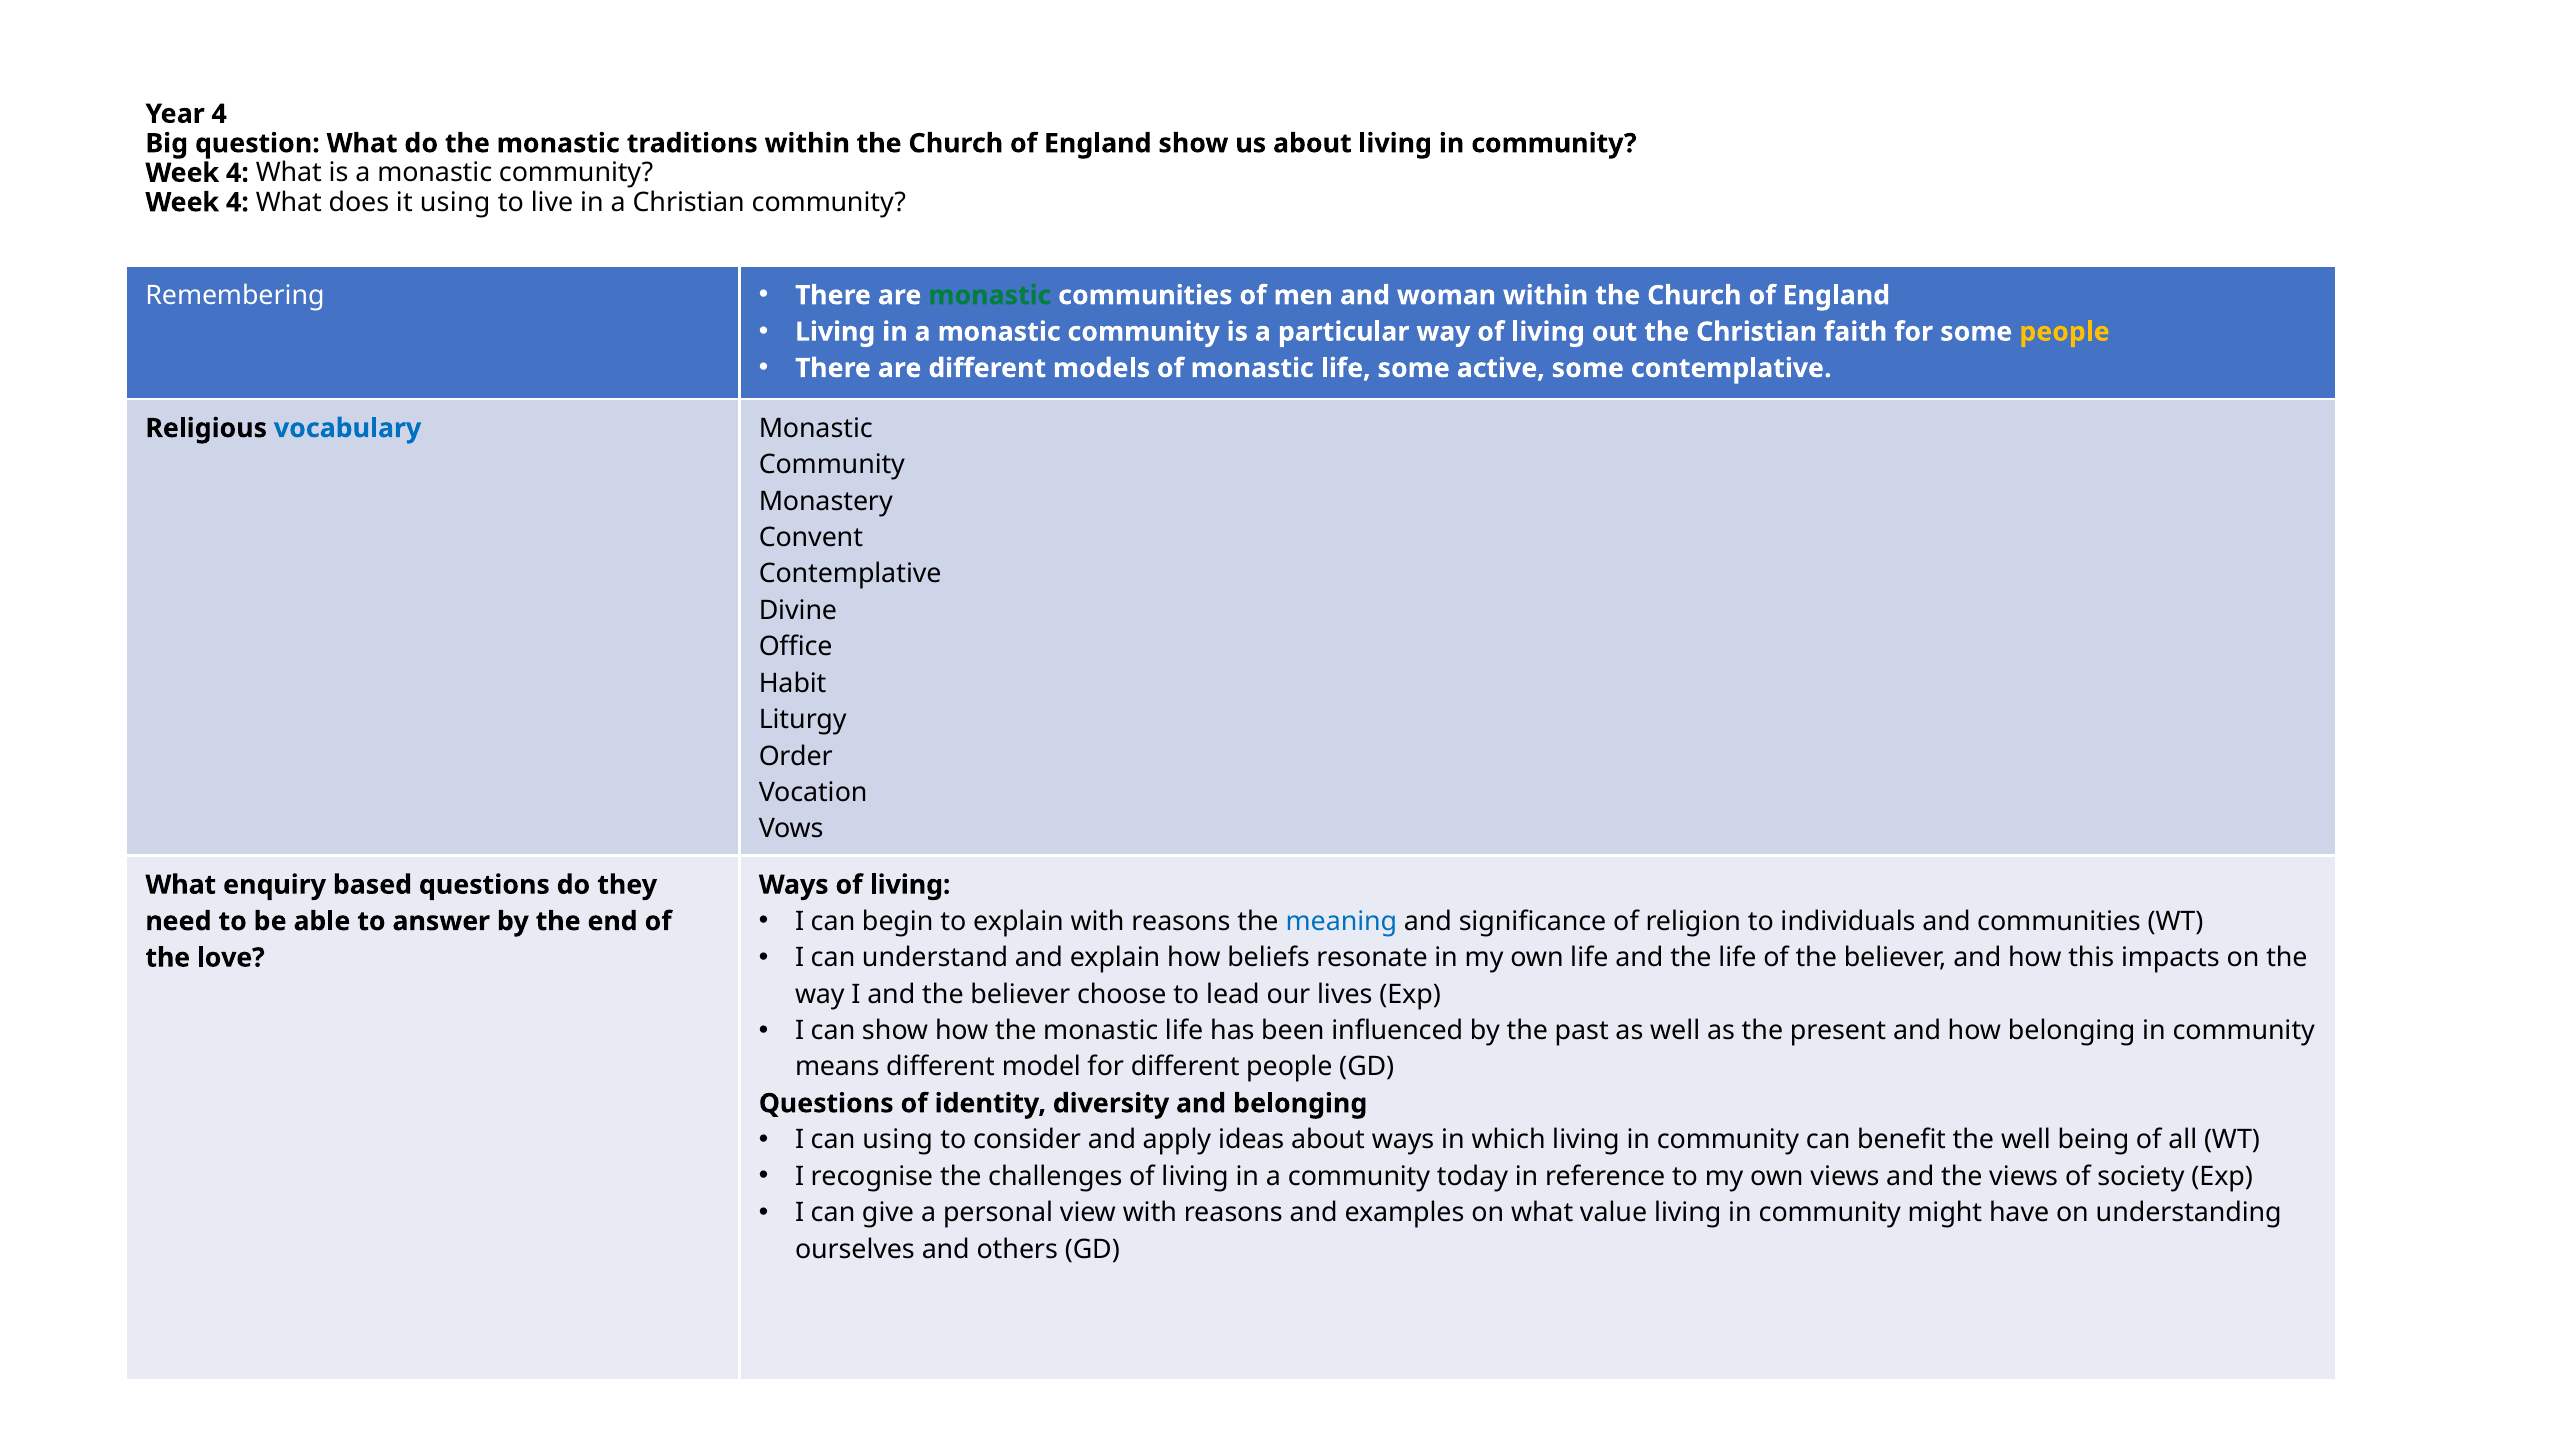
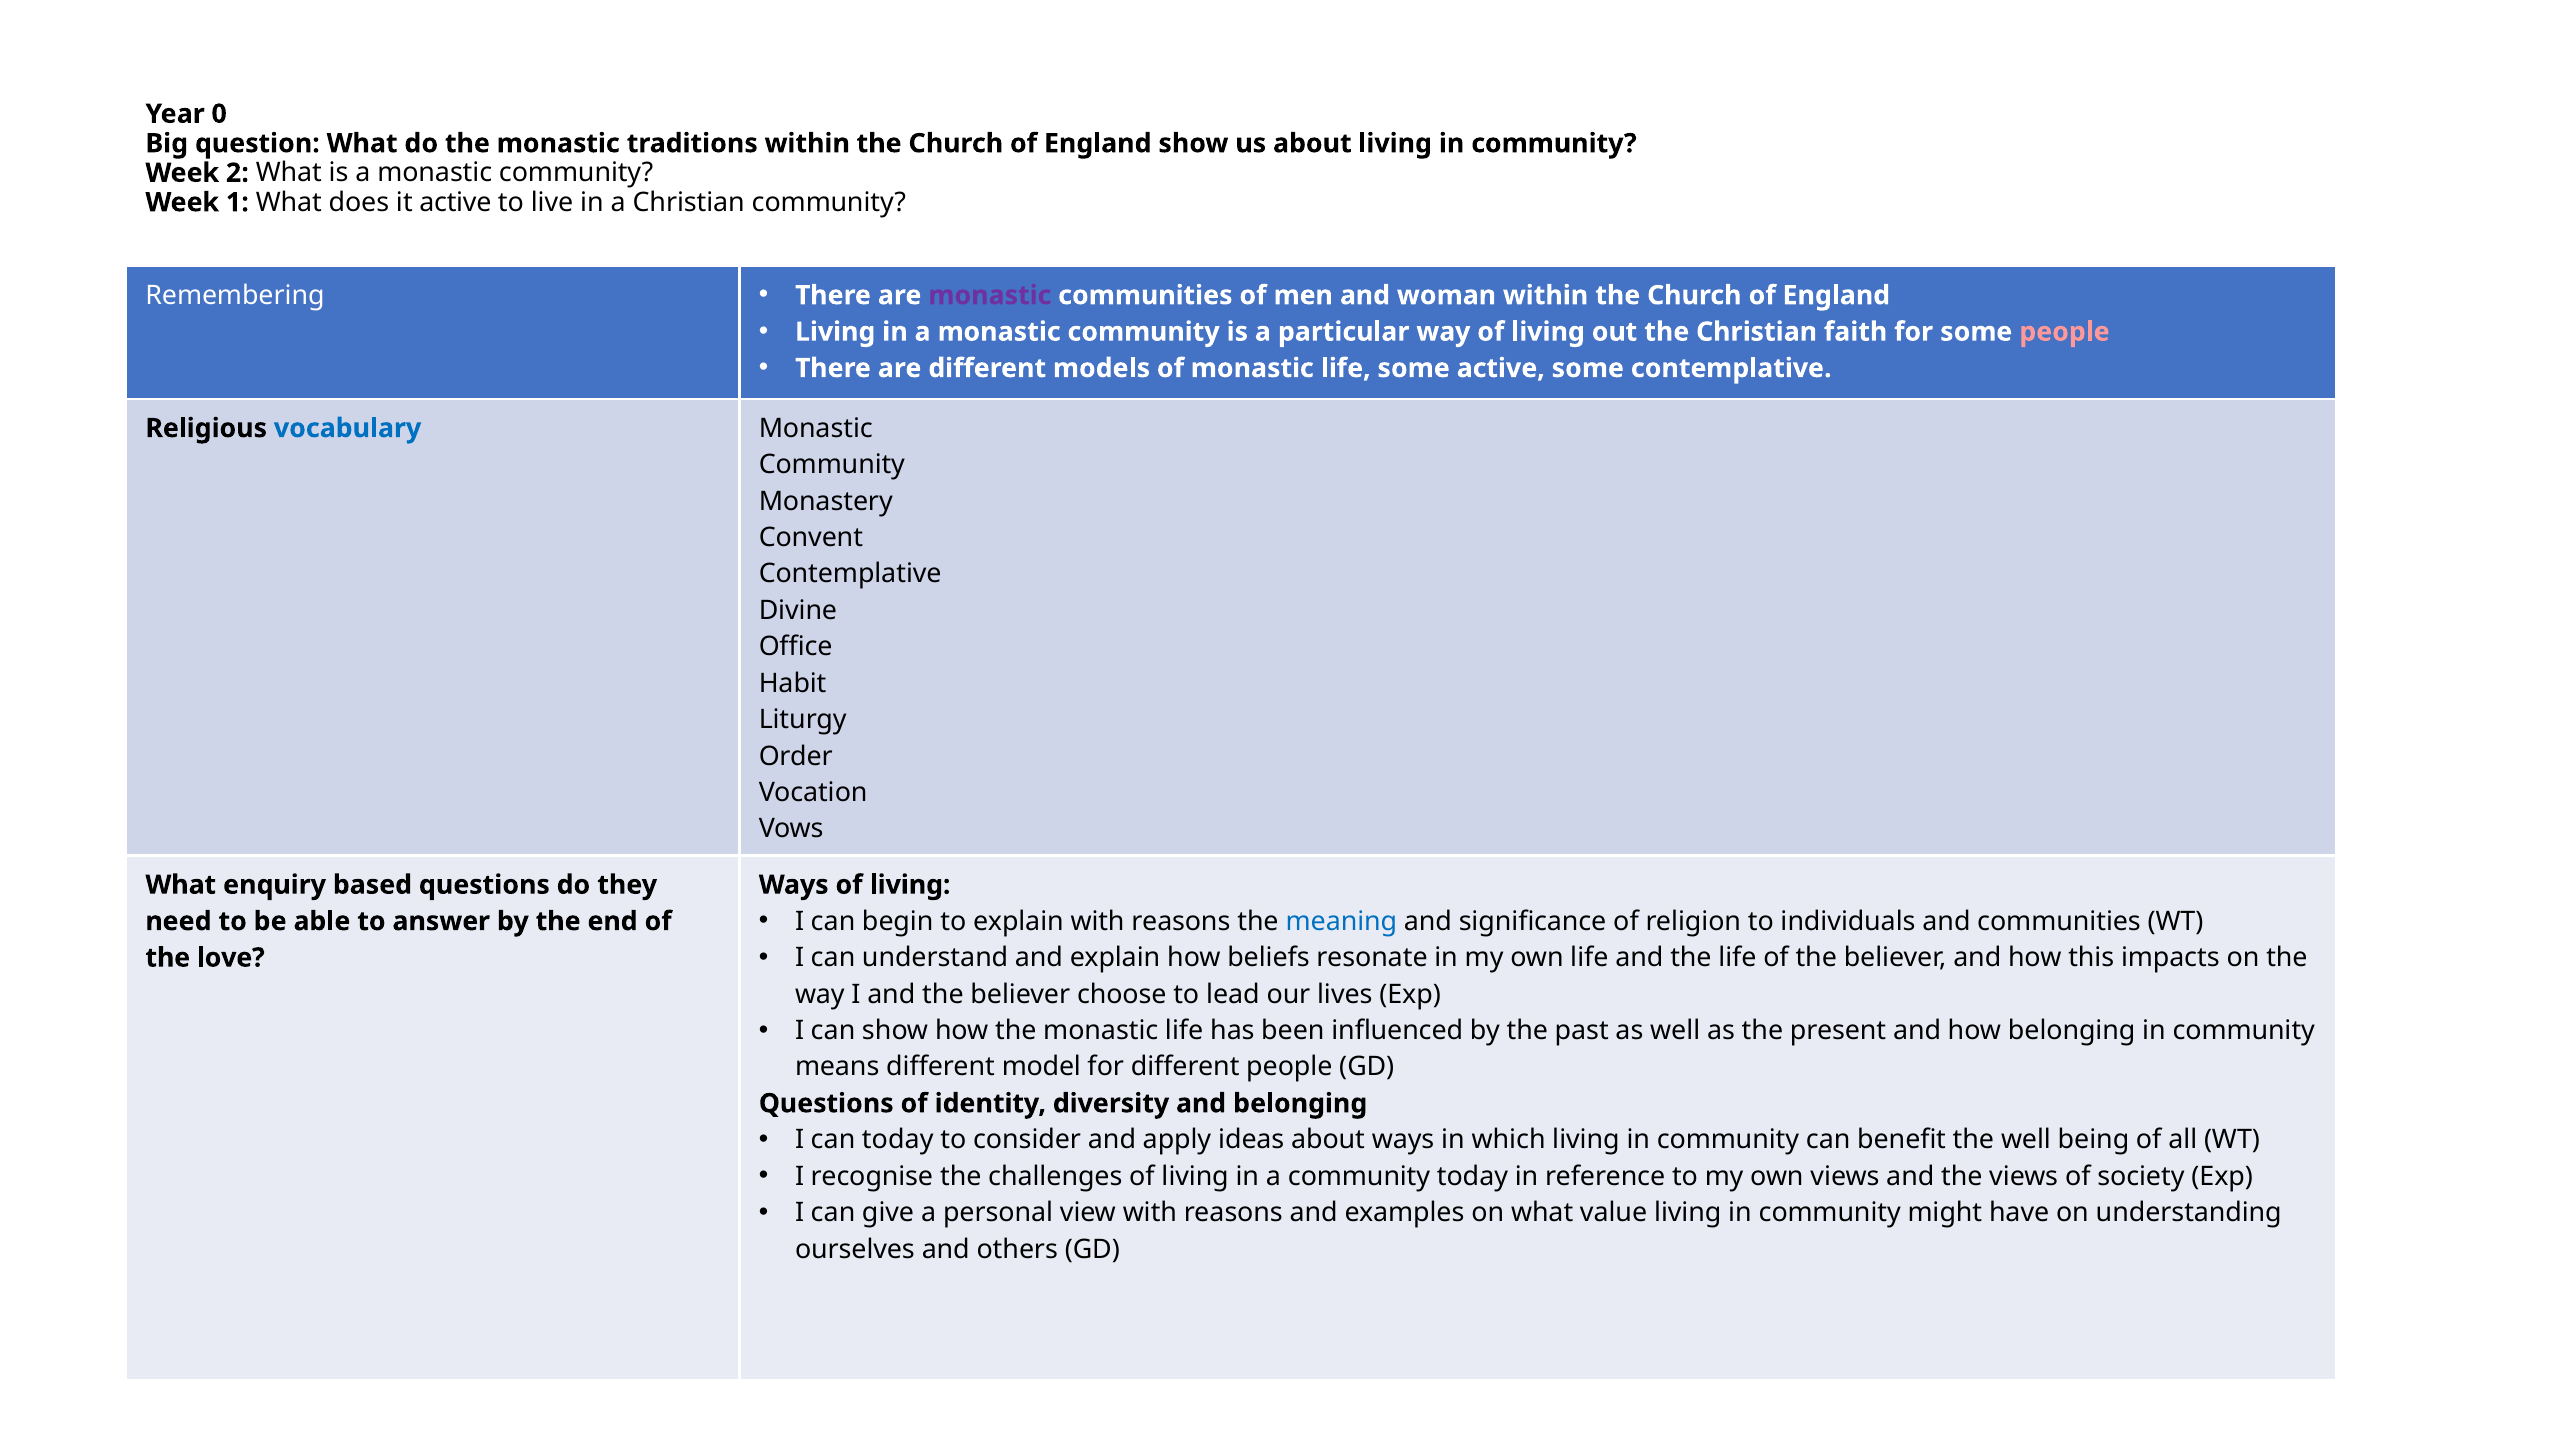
Year 4: 4 -> 0 (219, 114)
4: 4 -> 2 (237, 173)
4: 4 -> 1 (237, 202)
it using: using -> active (455, 202)
monastic colour: green -> purple (990, 295)
people colour: yellow -> pink (2065, 332)
can using: using -> today (898, 1140)
